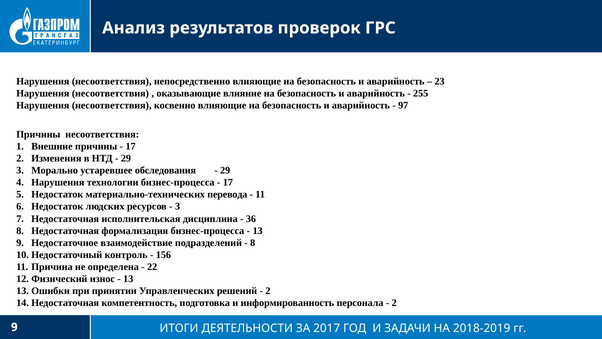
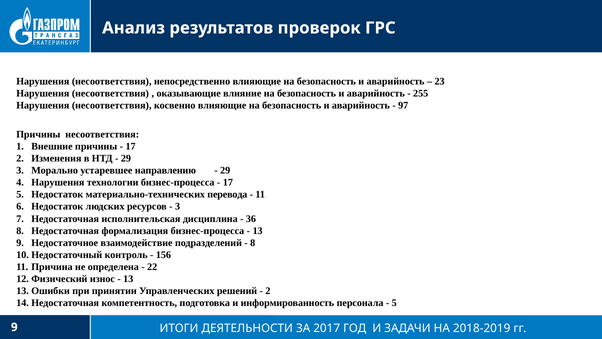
обследования: обследования -> направлению (165, 170)
2: 2 -> 5 (394, 303)
